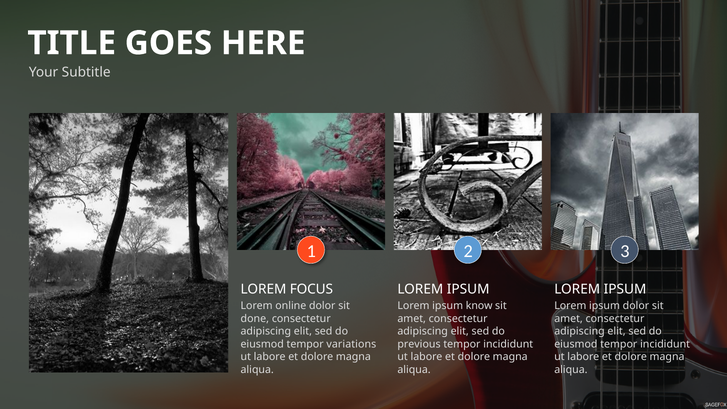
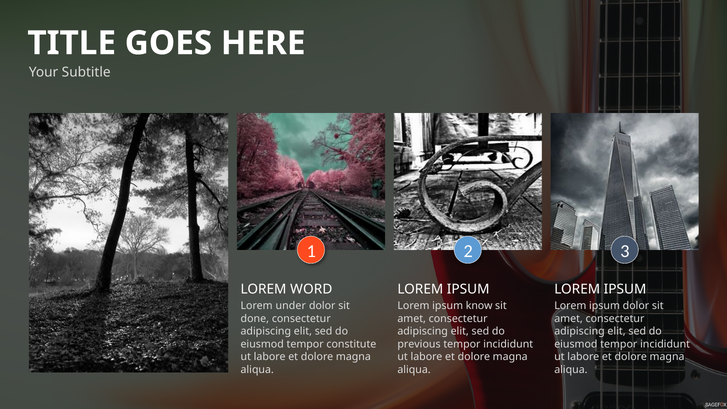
FOCUS: FOCUS -> WORD (311, 289)
online: online -> under (291, 306)
variations: variations -> constitute (351, 344)
